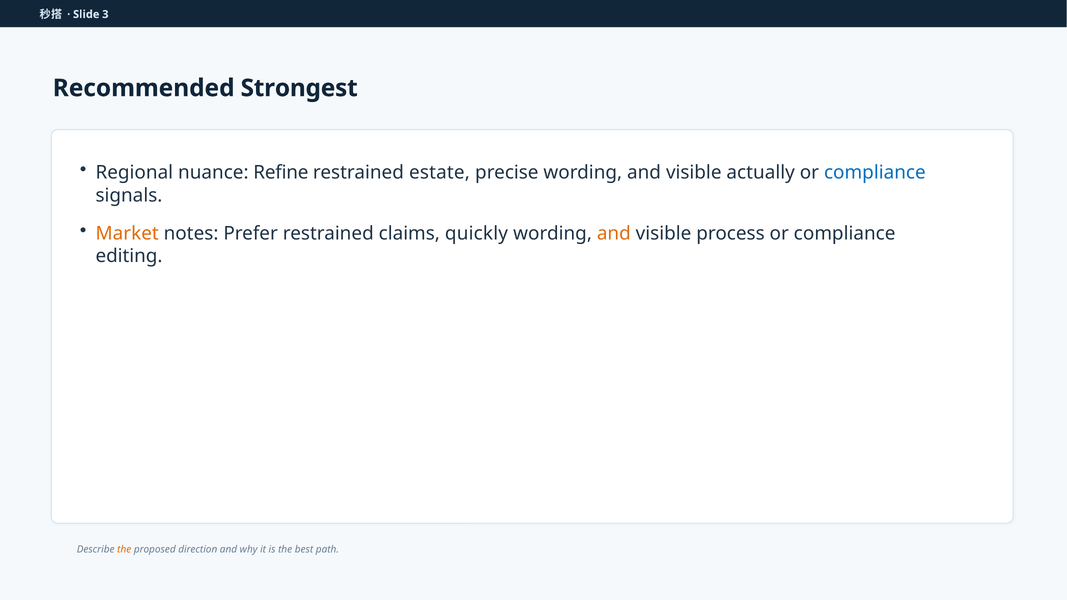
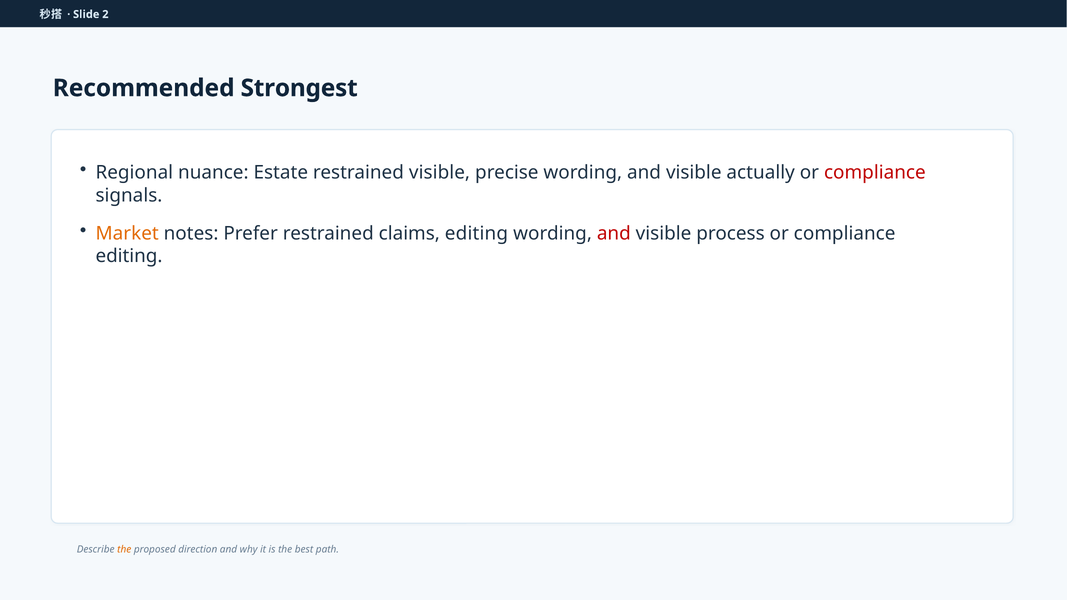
3: 3 -> 2 (105, 14)
Refine: Refine -> Estate (281, 173)
restrained estate: estate -> visible (440, 173)
compliance colour: blue -> red (875, 173)
claims quickly: quickly -> editing (476, 234)
and colour: orange -> red (614, 234)
